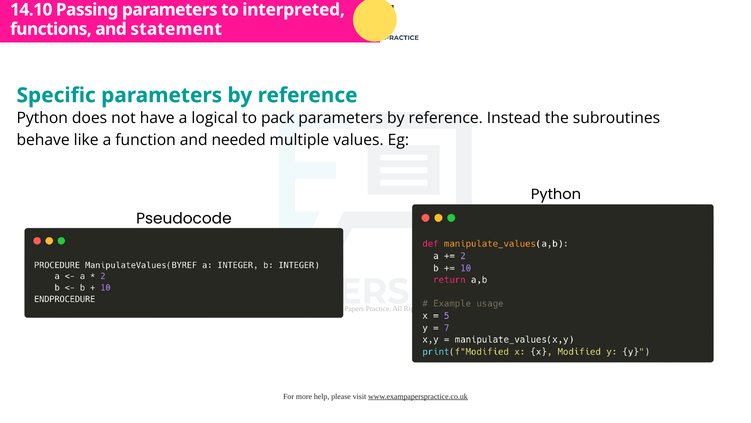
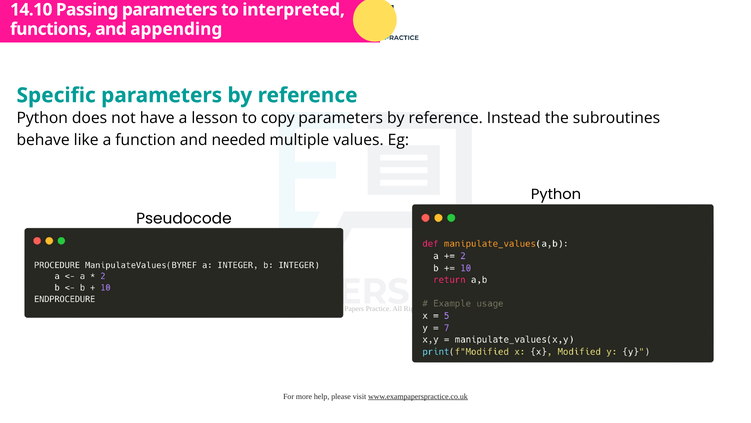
statement: statement -> appending (176, 29)
logical: logical -> lesson (215, 118)
pack: pack -> copy (278, 118)
